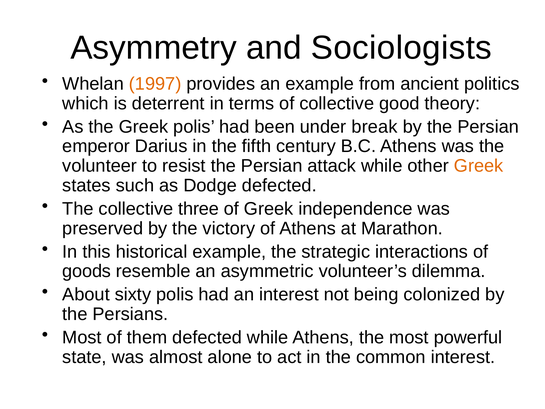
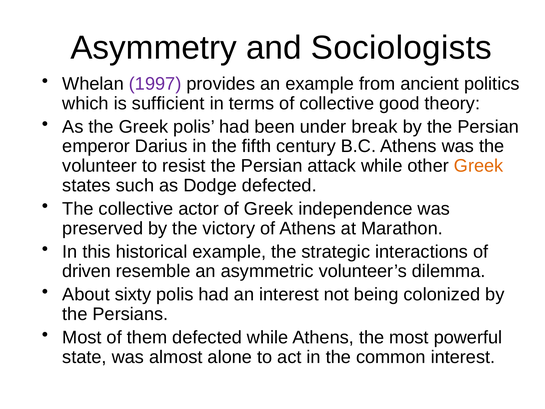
1997 colour: orange -> purple (155, 84)
deterrent: deterrent -> sufficient (168, 103)
three: three -> actor (199, 209)
goods: goods -> driven (87, 271)
